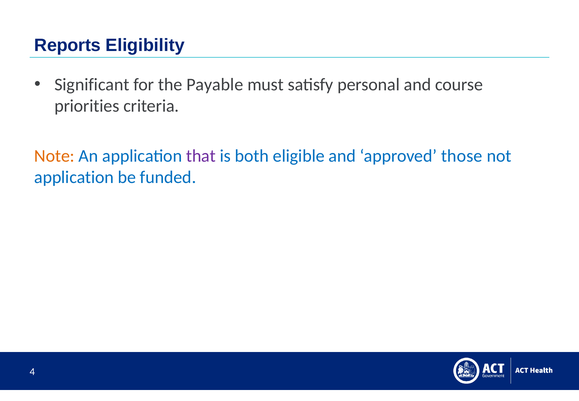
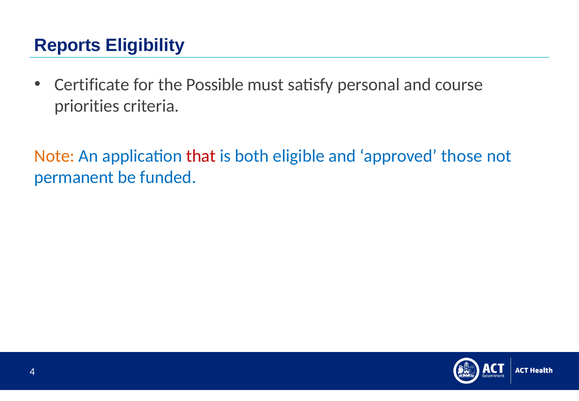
Significant: Significant -> Certificate (92, 85)
Payable: Payable -> Possible (215, 85)
that colour: purple -> red (201, 156)
application: application -> permanent (74, 177)
